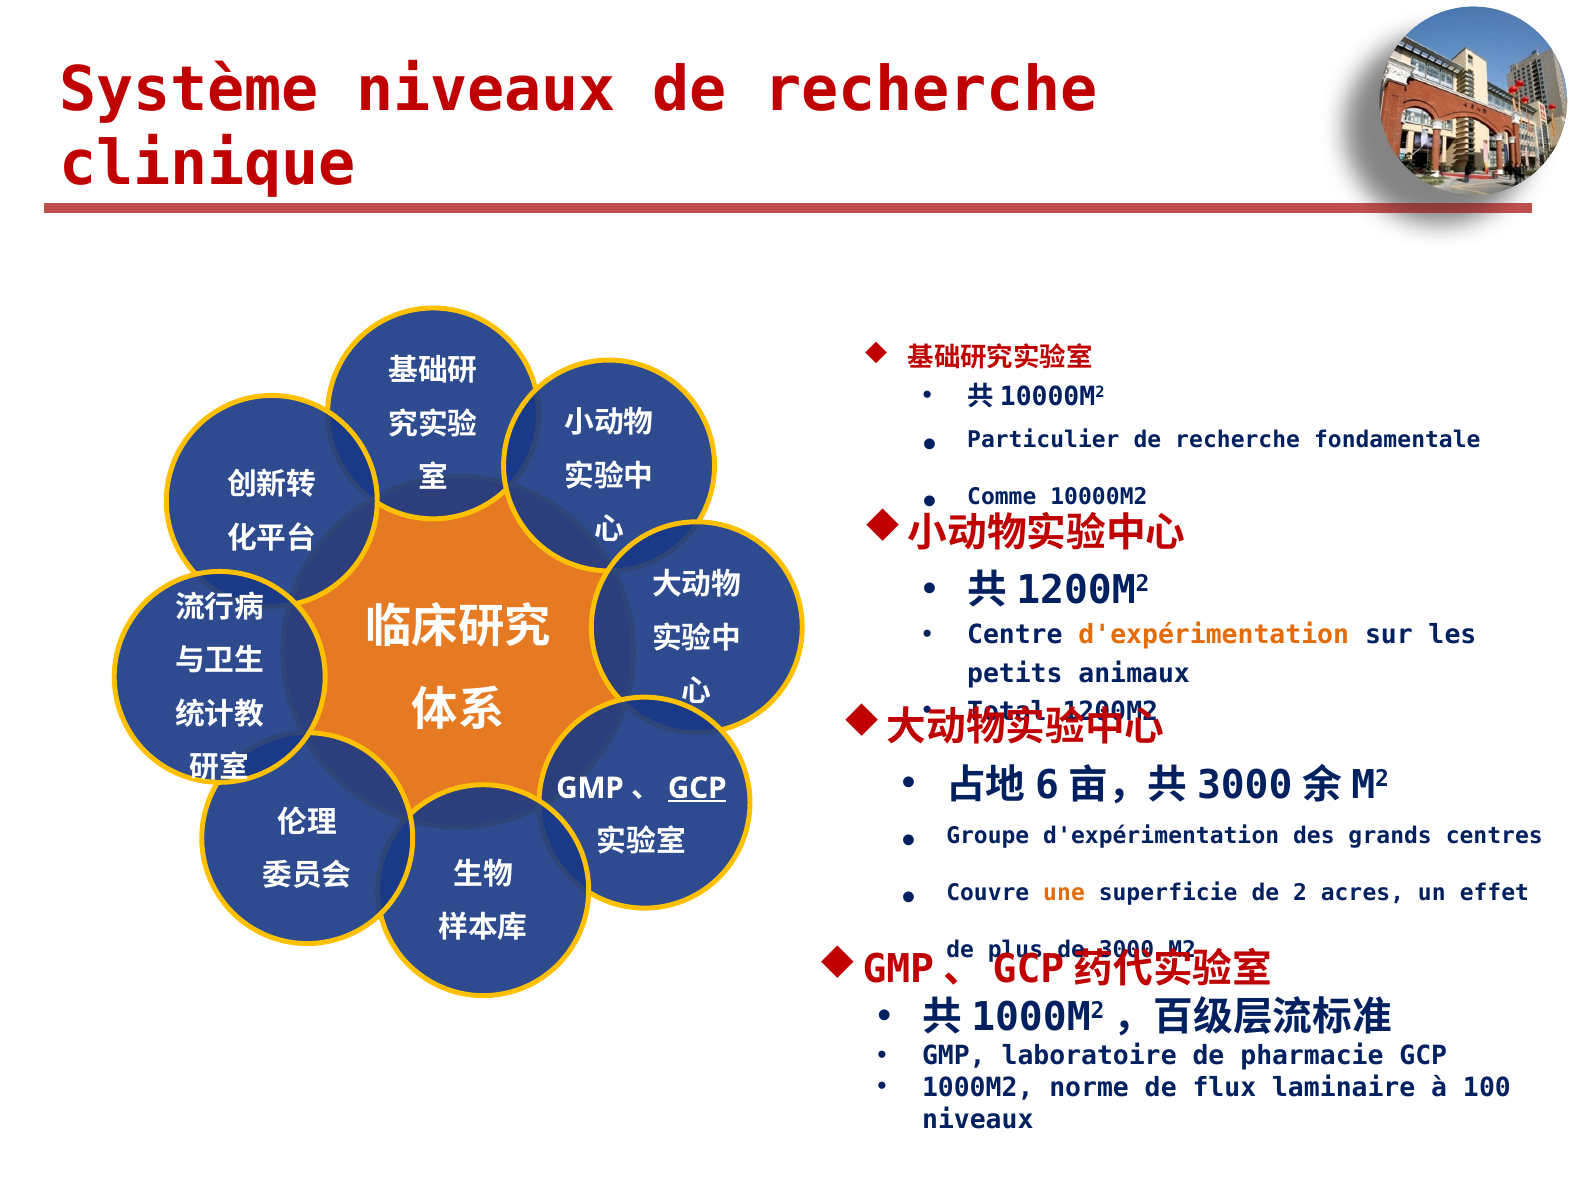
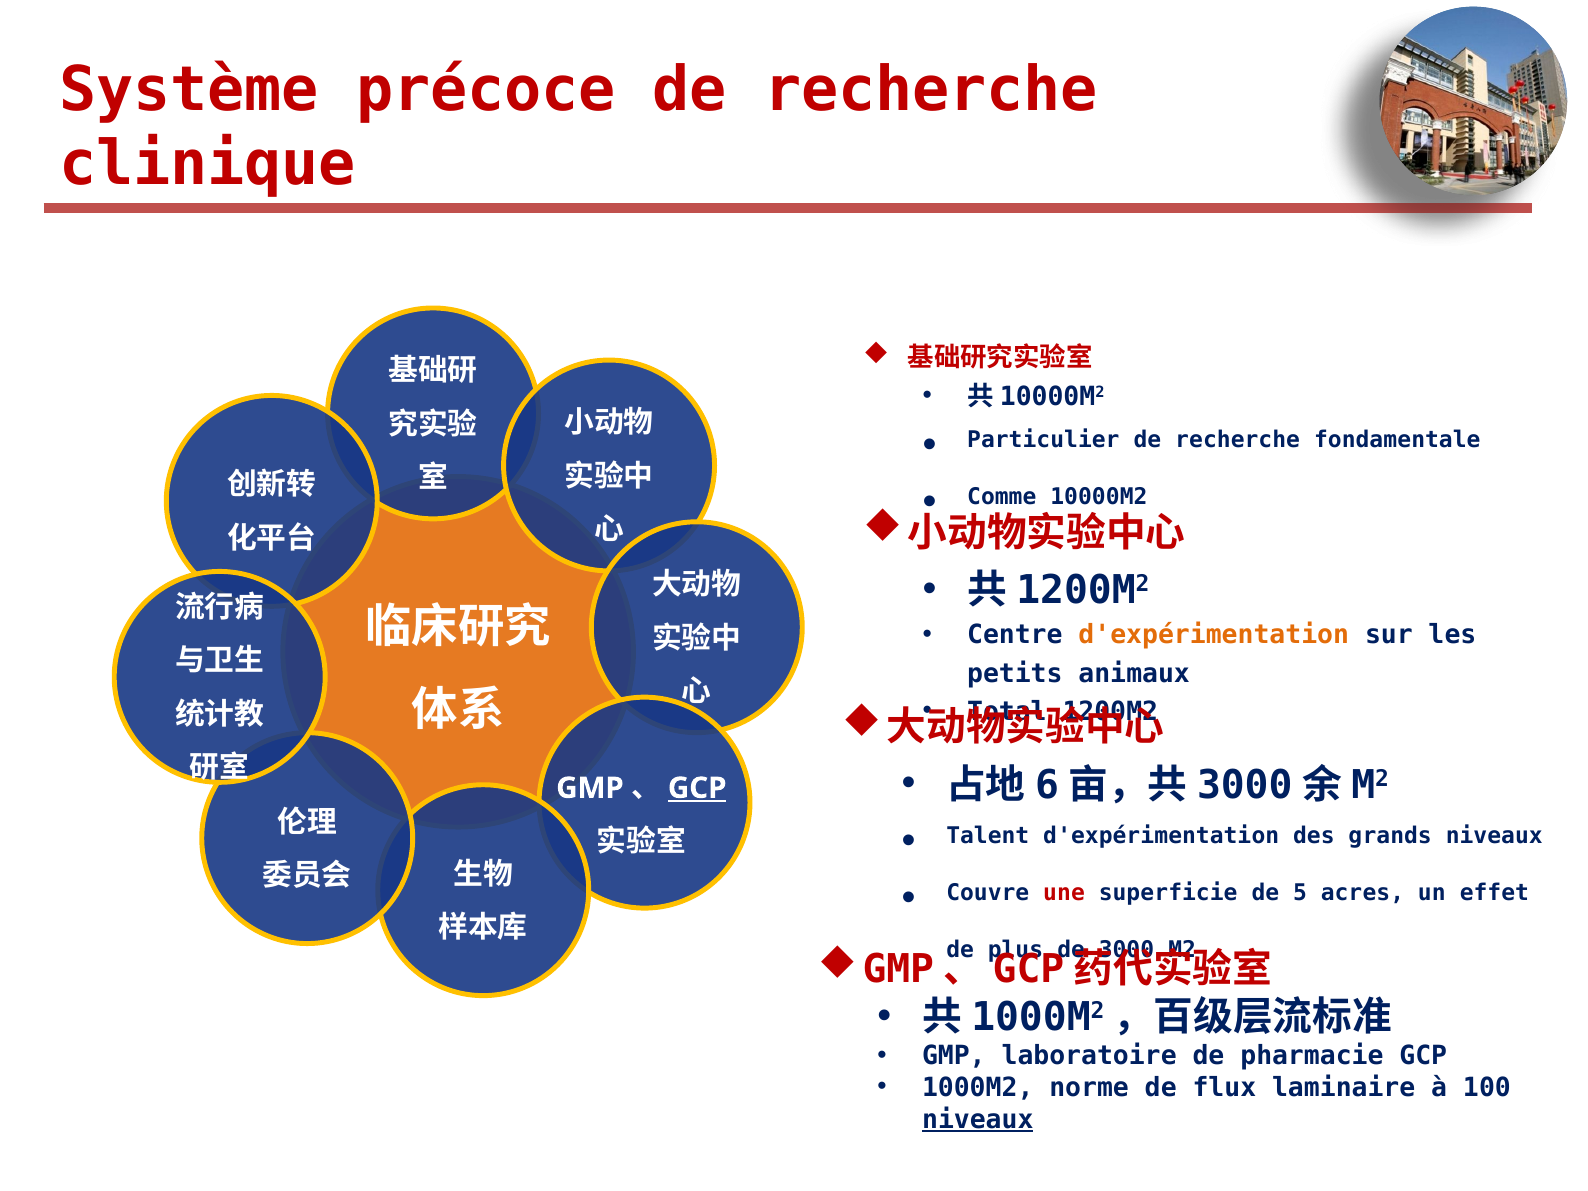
Système niveaux: niveaux -> précoce (486, 90)
Groupe: Groupe -> Talent (988, 836)
grands centres: centres -> niveaux (1494, 836)
une colour: orange -> red (1064, 893)
2: 2 -> 5 (1300, 893)
niveaux underline: none -> present (978, 1119)
